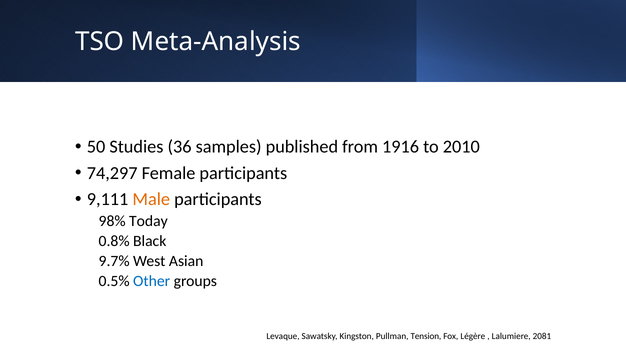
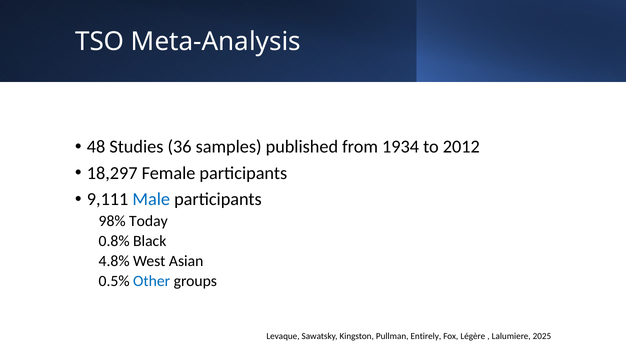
50: 50 -> 48 (96, 147)
1916: 1916 -> 1934 (401, 147)
2010: 2010 -> 2012 (461, 147)
74,297: 74,297 -> 18,297 (112, 173)
Male colour: orange -> blue (151, 199)
9.7%: 9.7% -> 4.8% (114, 261)
Tension: Tension -> Entirely (426, 336)
2081: 2081 -> 2025 (542, 336)
